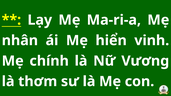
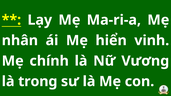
thơm: thơm -> trong (38, 82)
